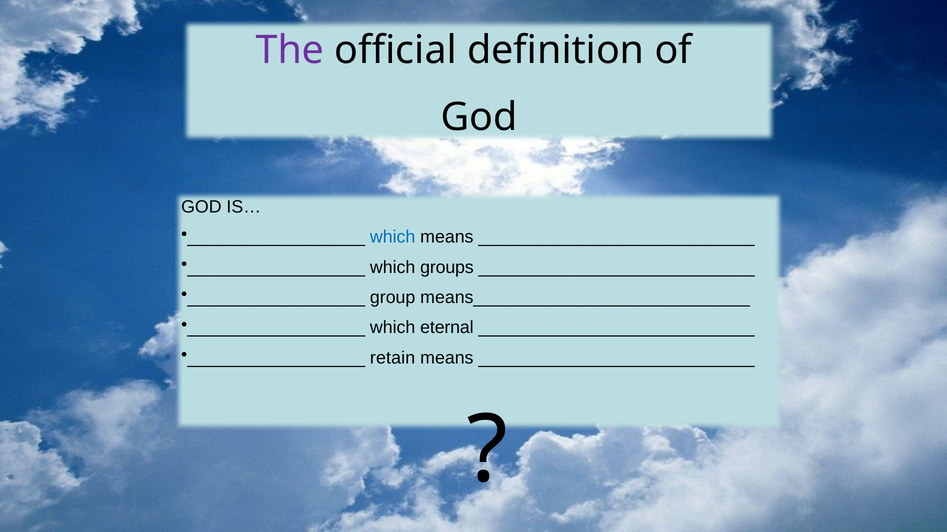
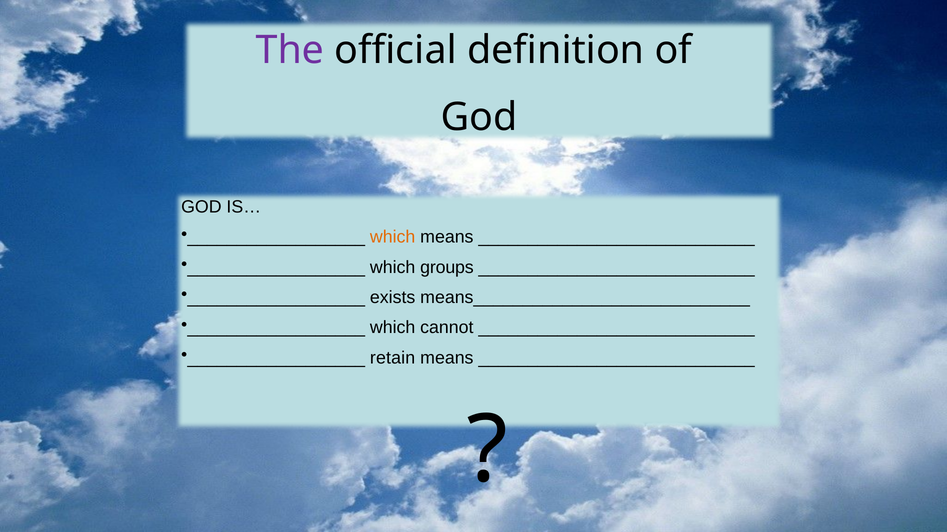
which colour: blue -> orange (393, 237)
group: group -> exists (393, 298)
eternal: eternal -> cannot (447, 328)
